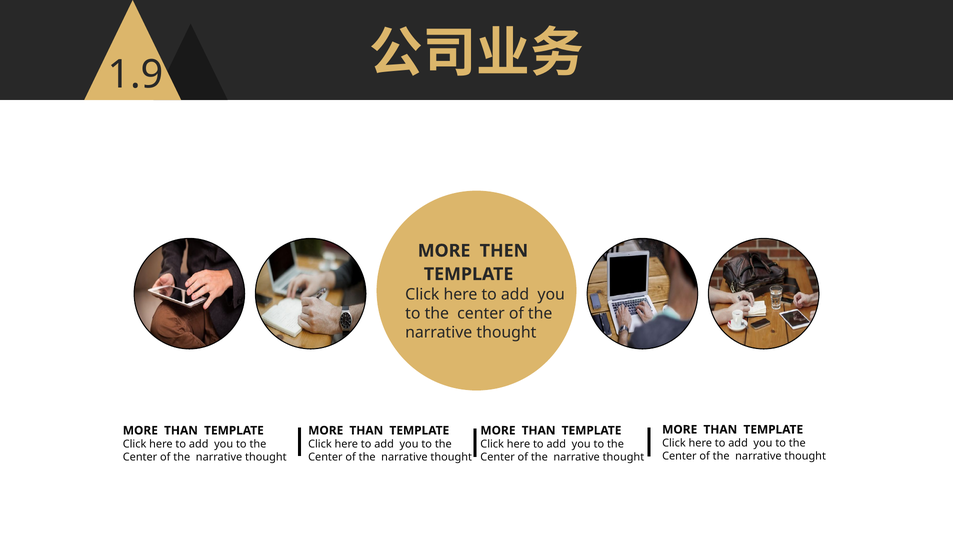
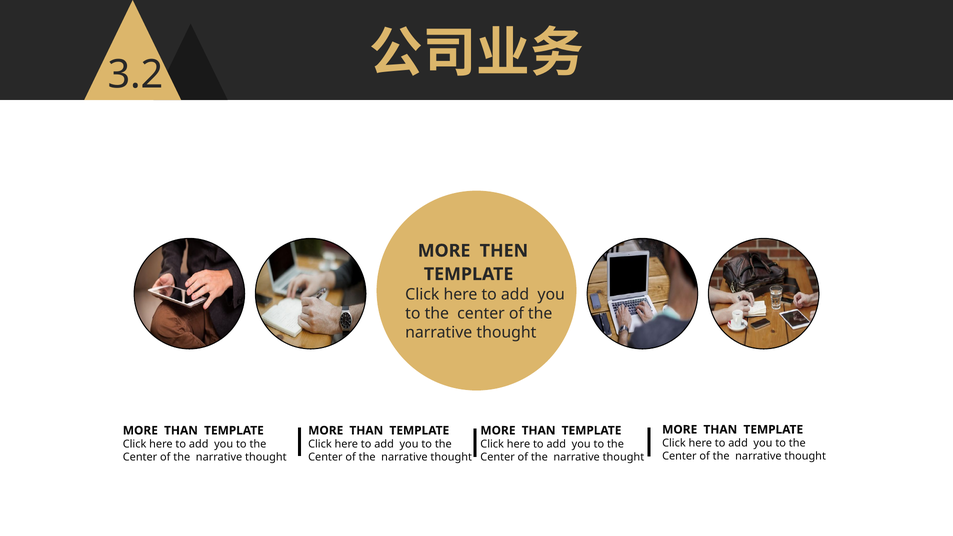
1.9: 1.9 -> 3.2 (136, 75)
